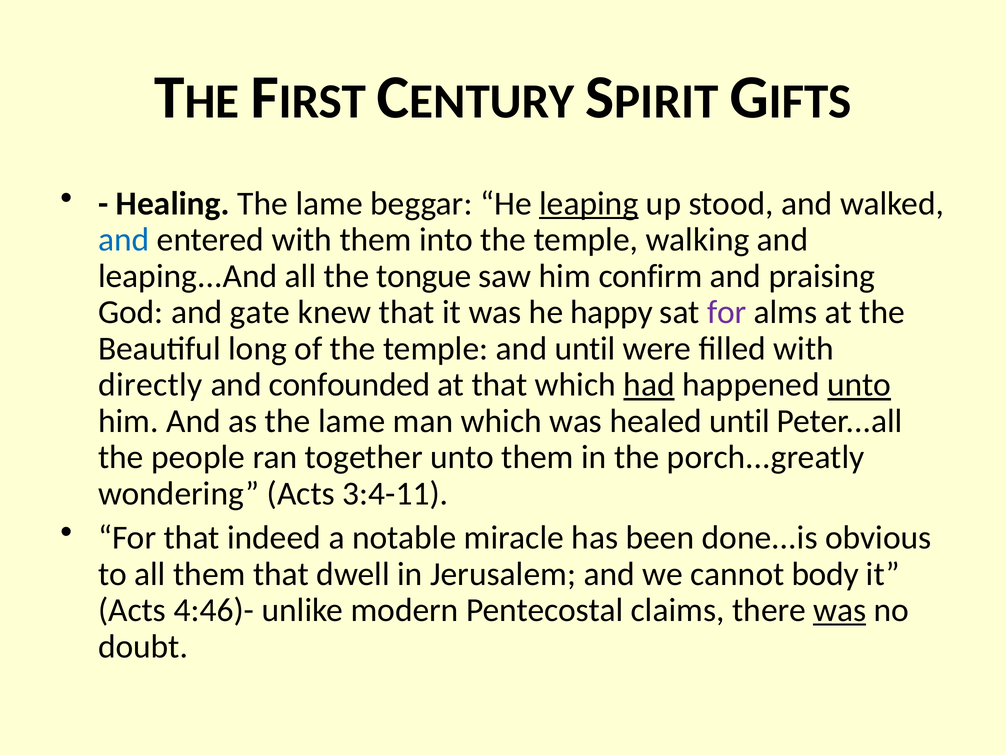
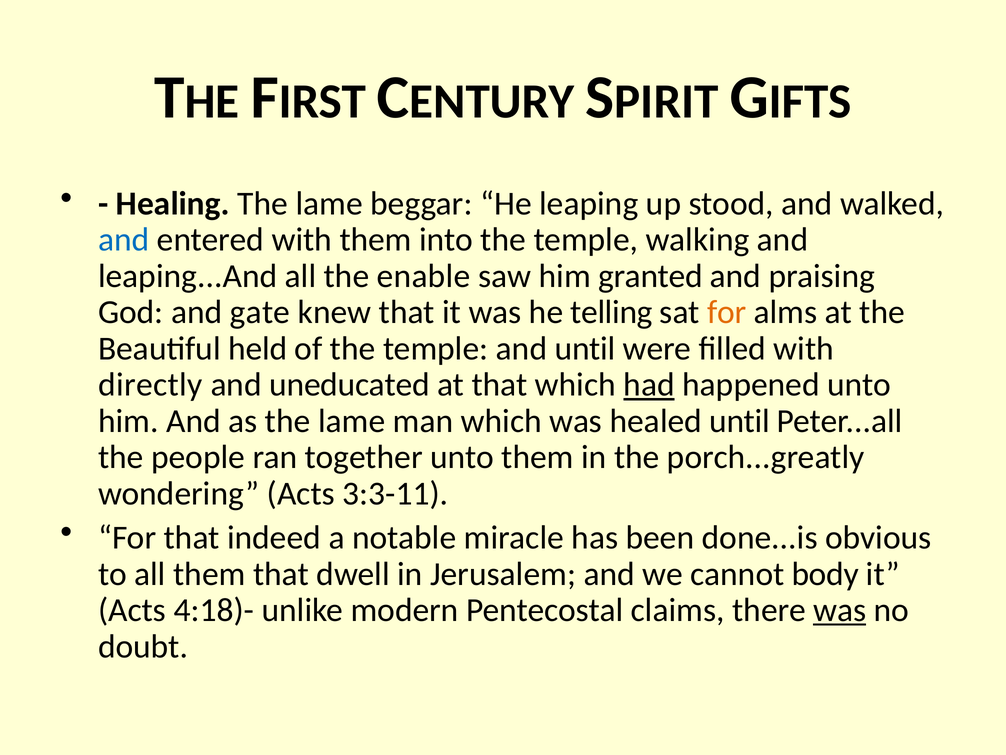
leaping underline: present -> none (589, 204)
tongue: tongue -> enable (424, 276)
confirm: confirm -> granted (650, 276)
happy: happy -> telling (612, 312)
for colour: purple -> orange (727, 312)
long: long -> held (258, 348)
confounded: confounded -> uneducated (350, 385)
unto underline: present -> none (859, 385)
3:4-11: 3:4-11 -> 3:3-11 (395, 493)
4:46)-: 4:46)- -> 4:18)- (214, 610)
